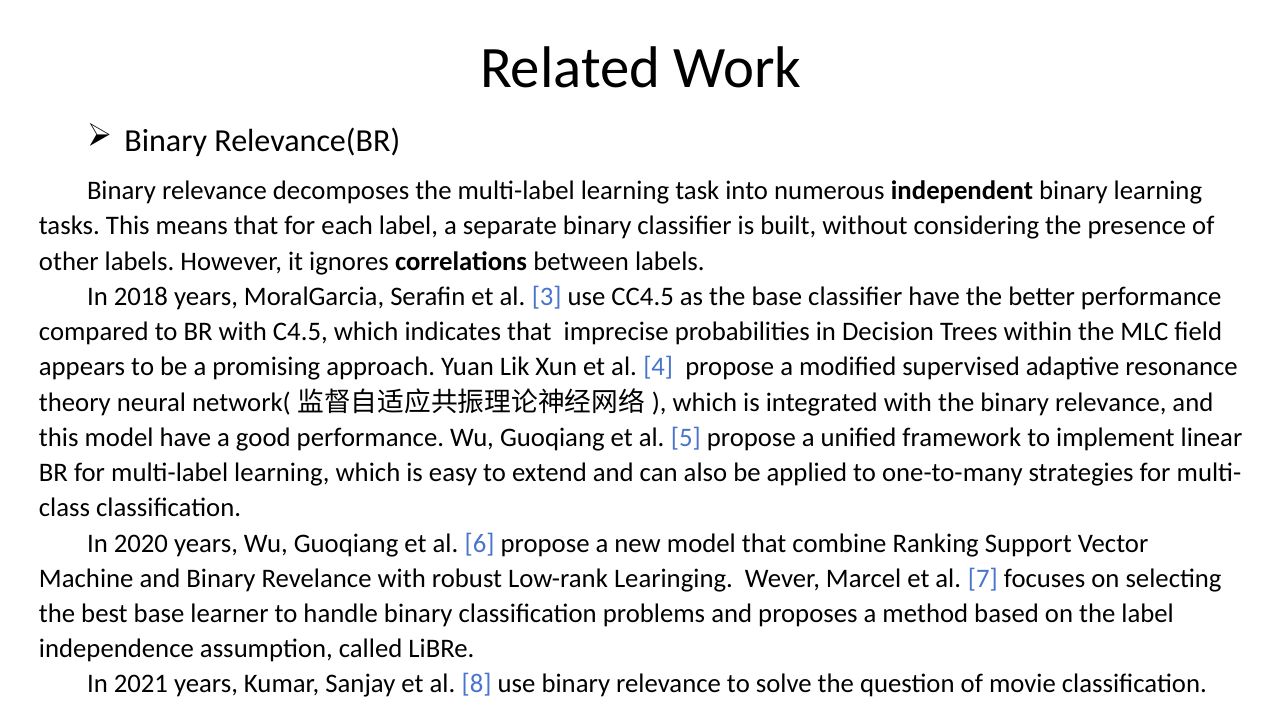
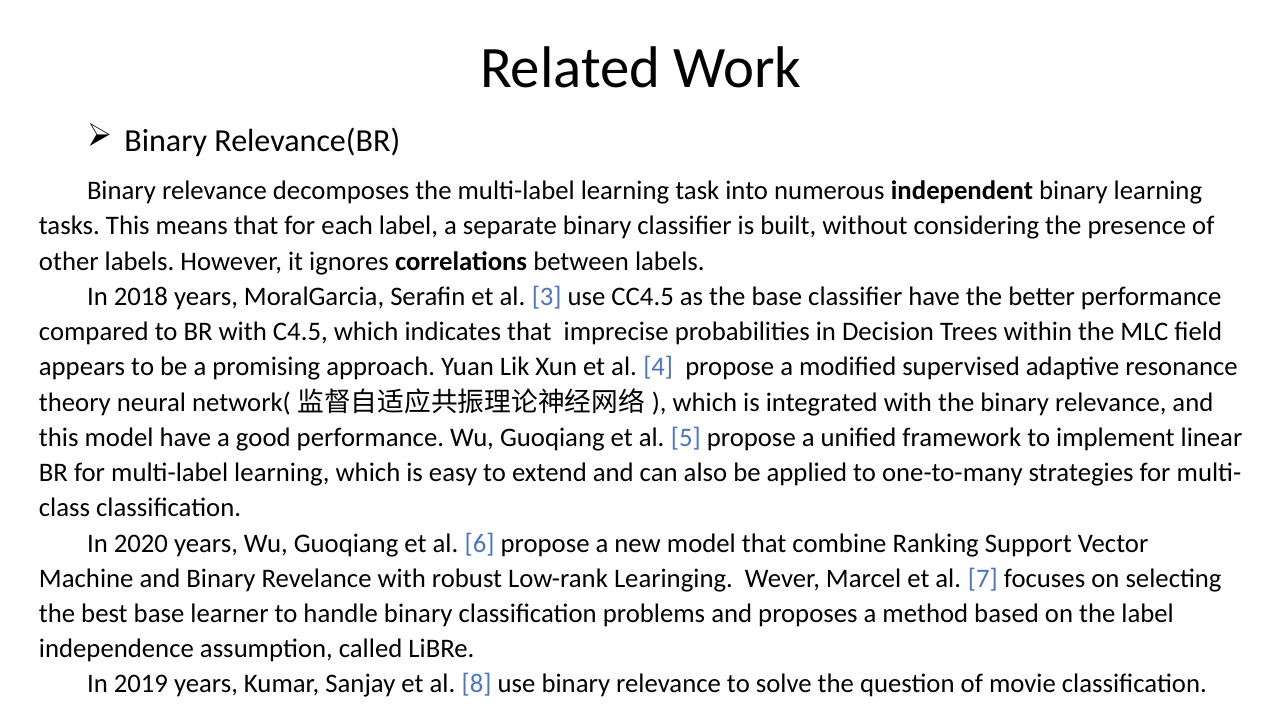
2021: 2021 -> 2019 (141, 684)
